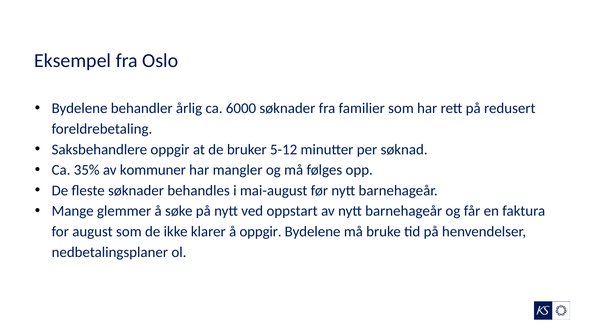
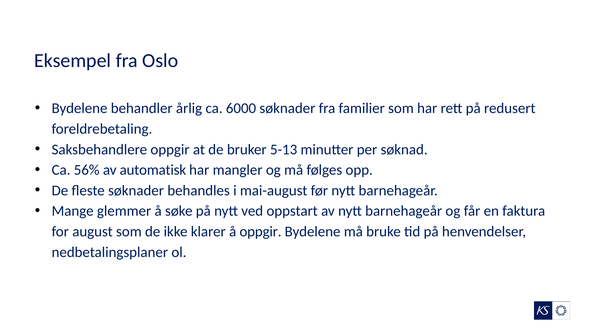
5-12: 5-12 -> 5-13 (284, 150)
35%: 35% -> 56% (87, 170)
kommuner: kommuner -> automatisk (153, 170)
